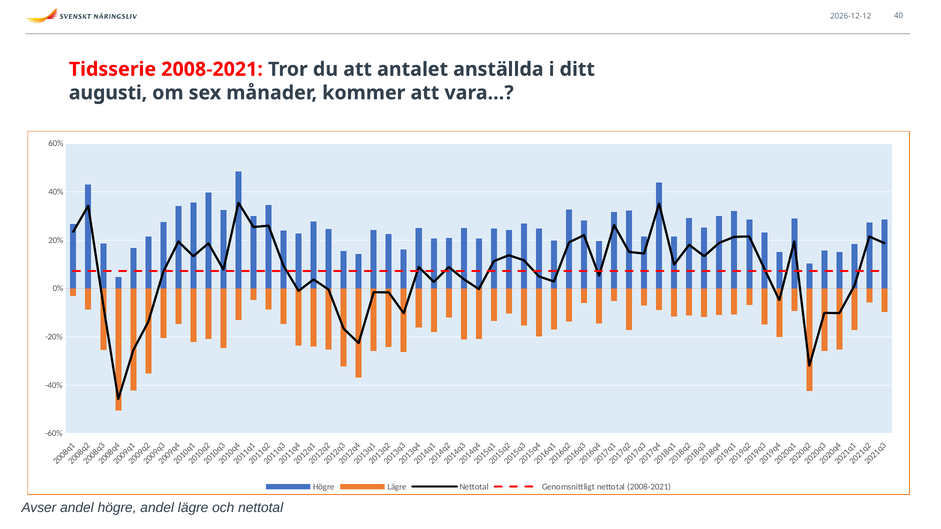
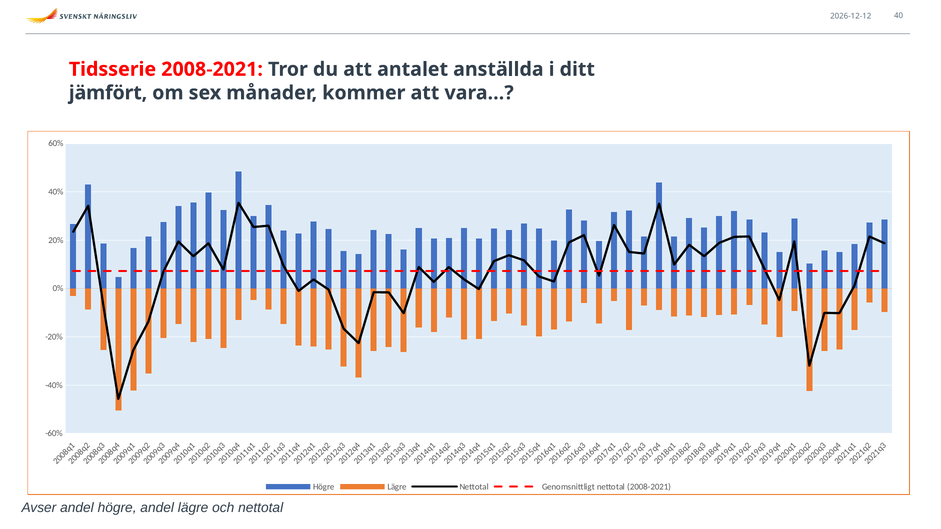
augusti: augusti -> jämfört (108, 93)
